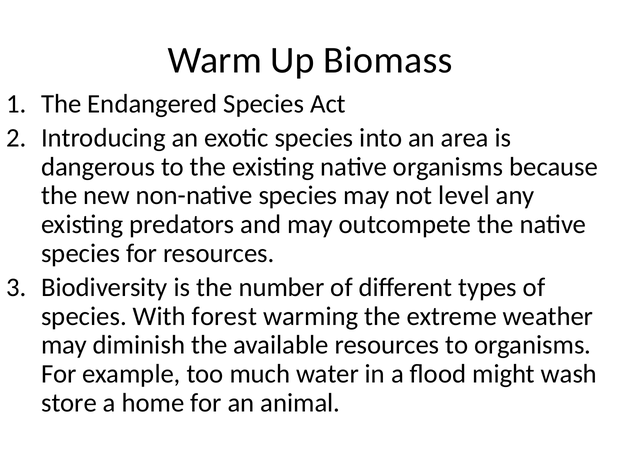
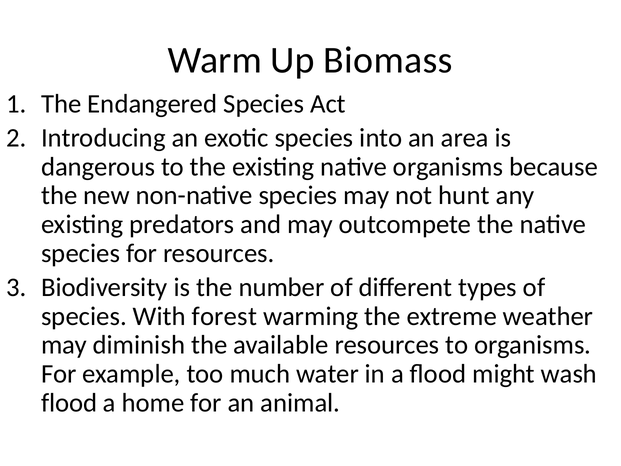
level: level -> hunt (464, 195)
store: store -> flood (69, 403)
